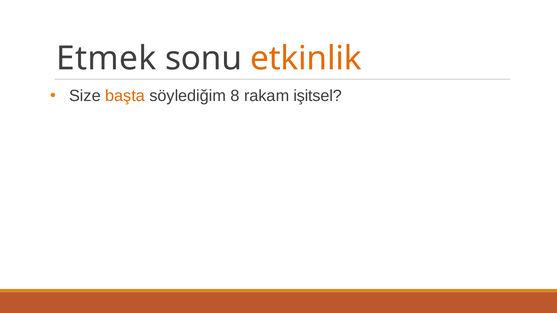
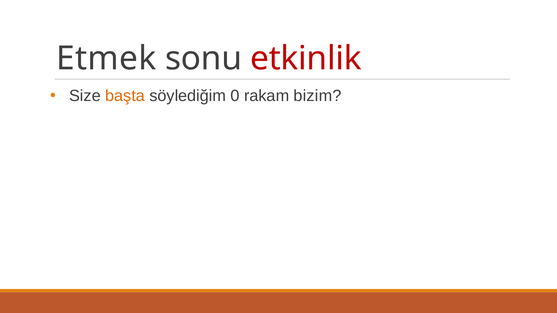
etkinlik colour: orange -> red (306, 59)
8: 8 -> 0 (235, 96)
işitsel: işitsel -> bizim (318, 96)
